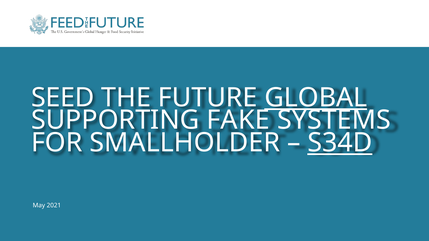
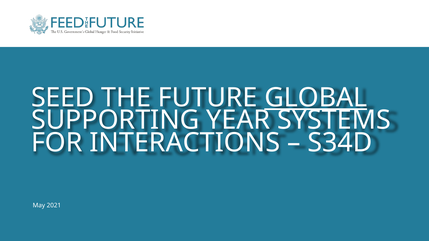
FAKE: FAKE -> YEAR (238, 120)
SMALLHOLDER: SMALLHOLDER -> INTERACTIONS (185, 143)
S34D underline: present -> none (340, 143)
